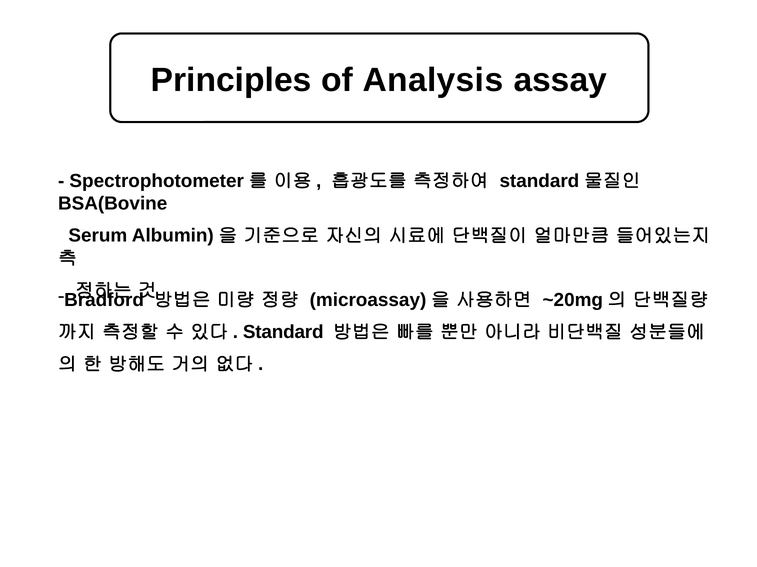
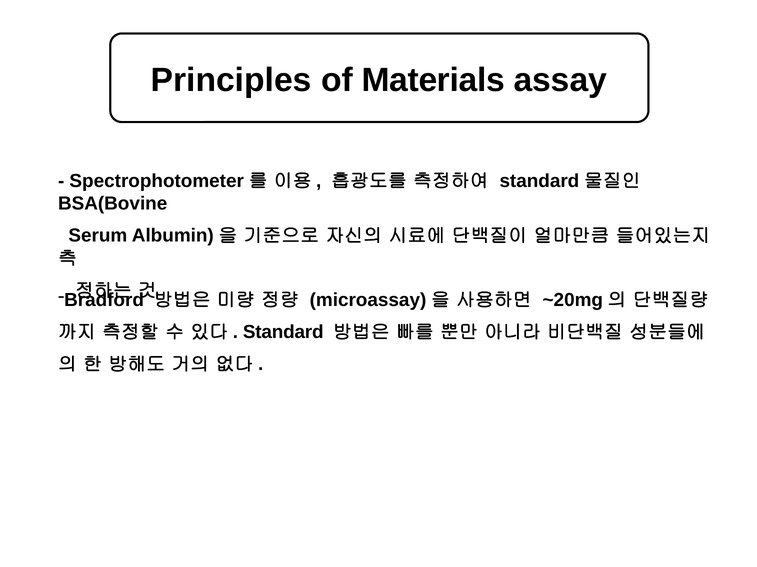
Analysis: Analysis -> Materials (433, 80)
